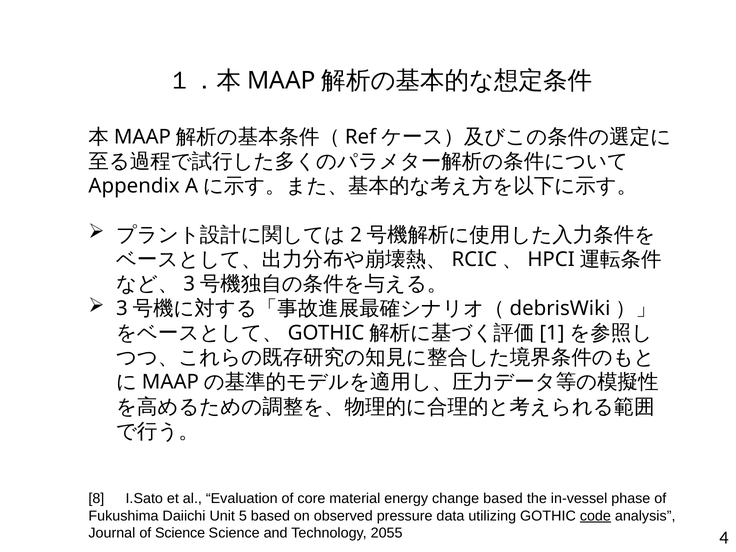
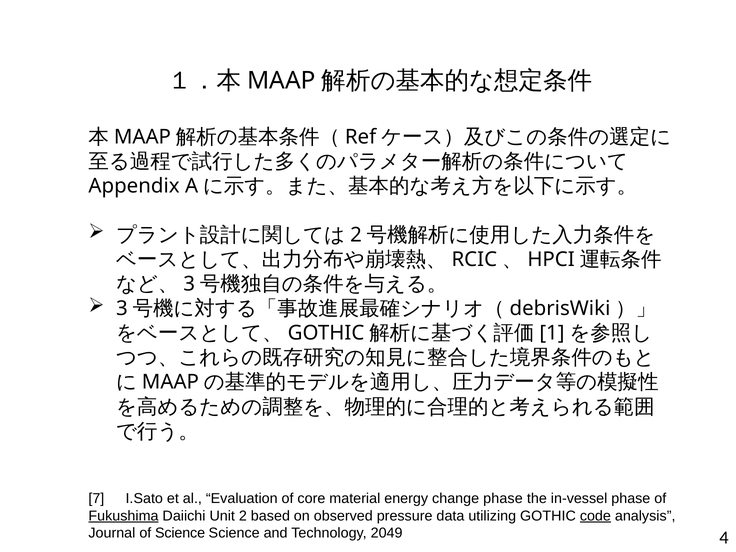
8: 8 -> 7 (96, 499)
change based: based -> phase (503, 499)
Fukushima underline: none -> present (123, 516)
5: 5 -> 2 (243, 516)
2055: 2055 -> 2049 (387, 533)
